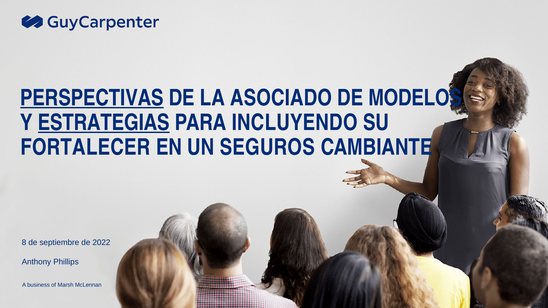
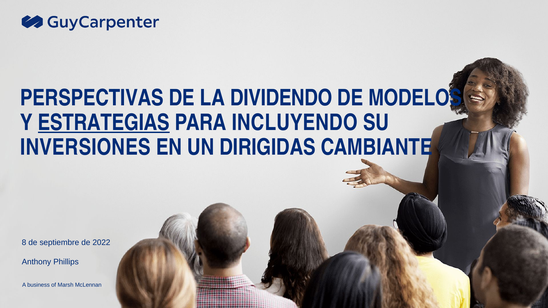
PERSPECTIVAS underline: present -> none (92, 98)
ASOCIADO: ASOCIADO -> DIVIDENDO (281, 98)
FORTALECER: FORTALECER -> INVERSIONES (85, 147)
SEGUROS: SEGUROS -> DIRIGIDAS (268, 147)
